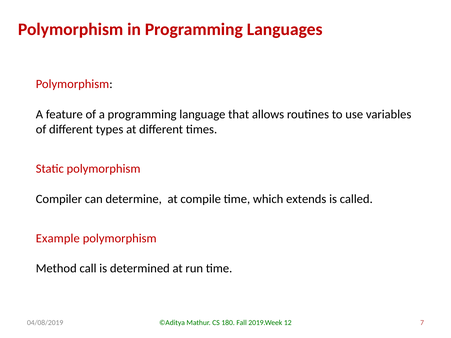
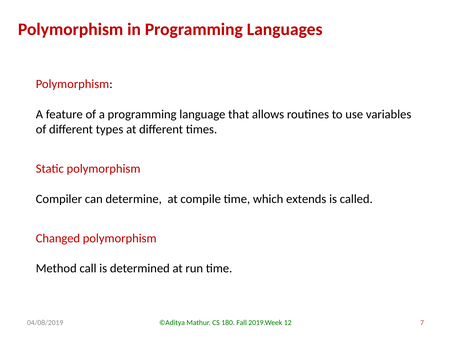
Example: Example -> Changed (58, 238)
